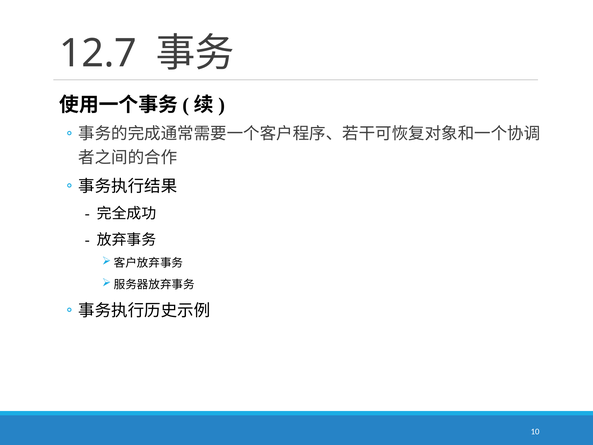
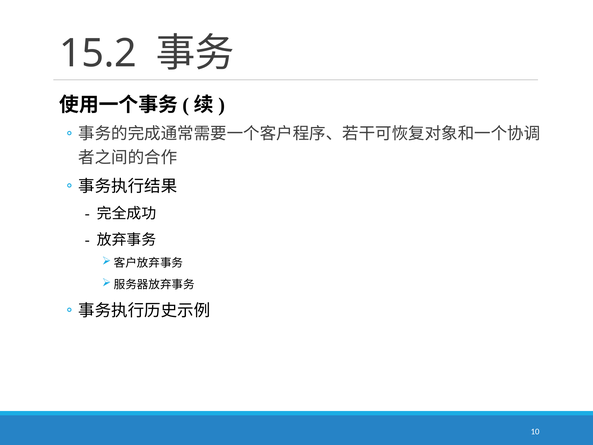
12.7: 12.7 -> 15.2 (98, 53)
